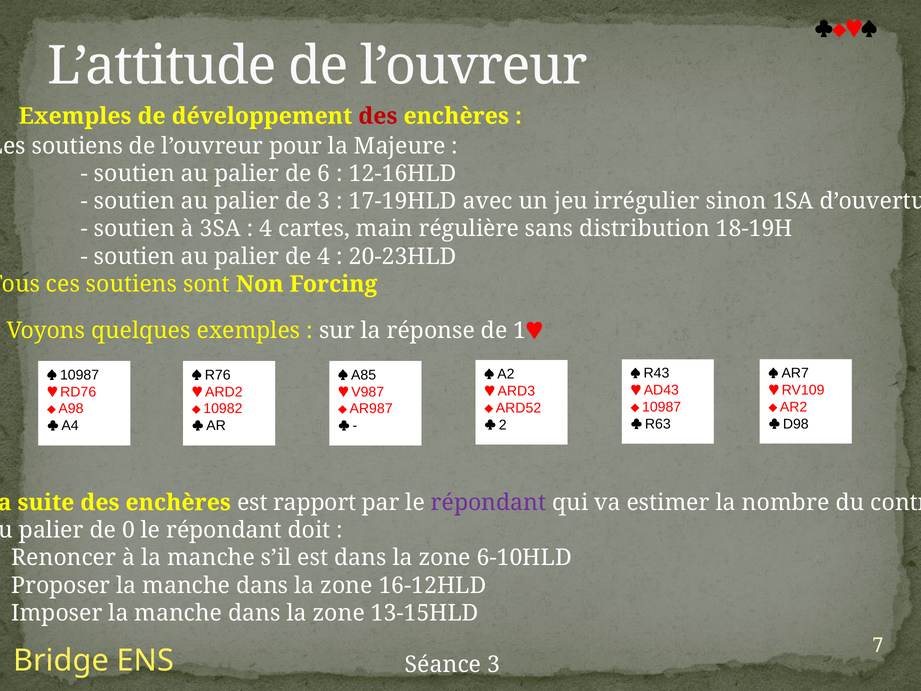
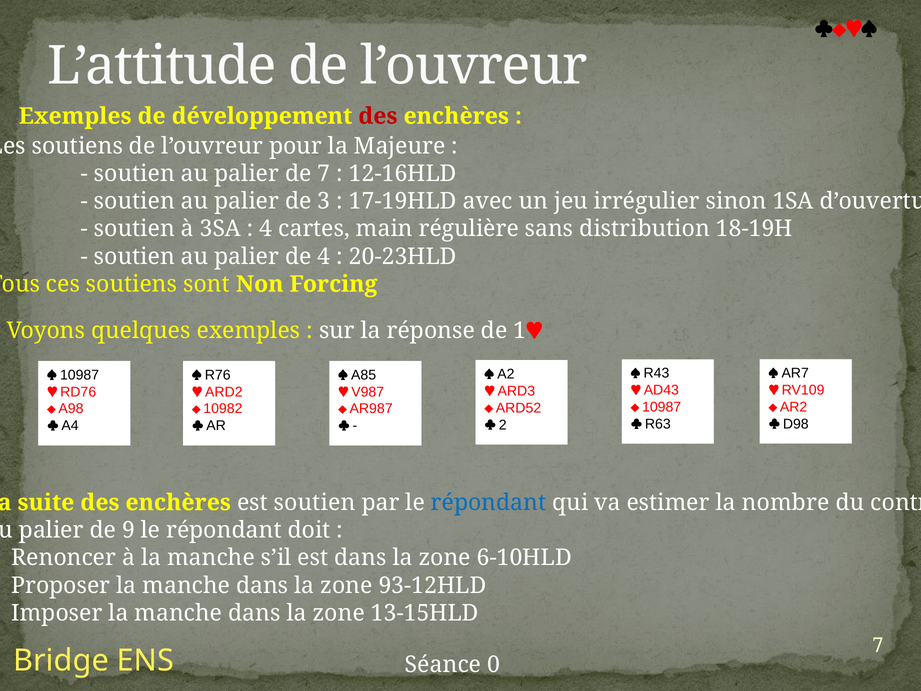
de 6: 6 -> 7 (324, 174)
est rapport: rapport -> soutien (315, 502)
répondant colour: purple -> blue (489, 502)
0: 0 -> 9 (128, 530)
16-12HLD: 16-12HLD -> 93-12HLD (433, 585)
Séance 3: 3 -> 0 (494, 664)
